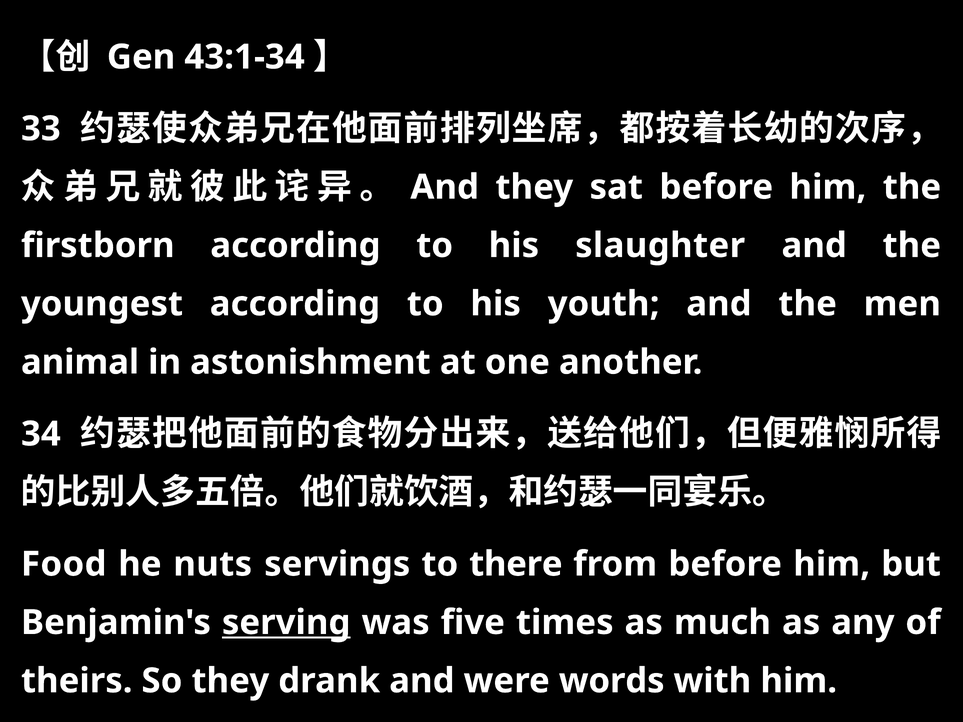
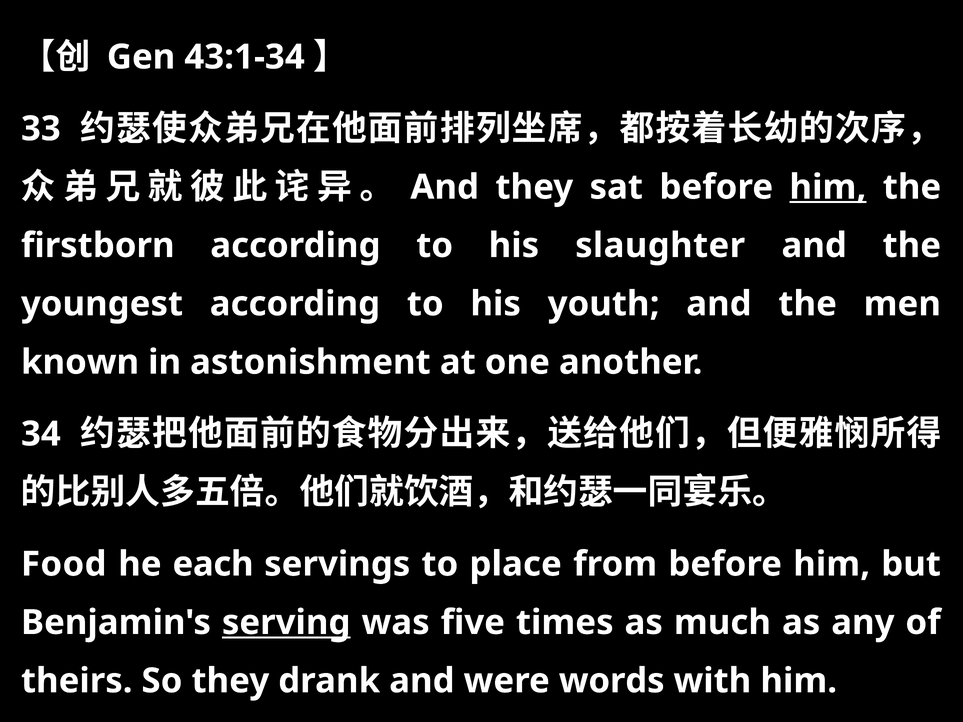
him underline: none -> present (828, 187)
animal: animal -> known (80, 362)
nuts: nuts -> each (213, 564)
there: there -> place (516, 564)
